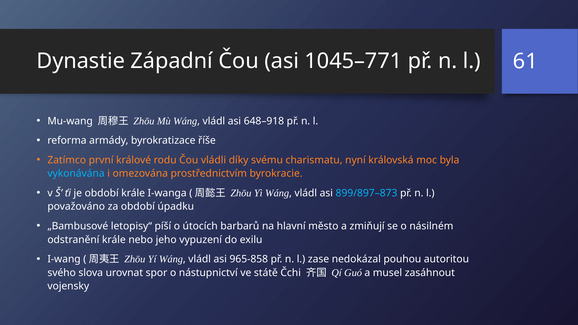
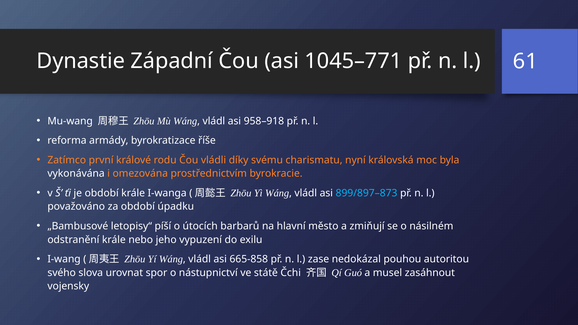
648–918: 648–918 -> 958–918 (264, 121)
vykonávána colour: light blue -> white (76, 174)
965-858: 965-858 -> 665-858 (249, 259)
